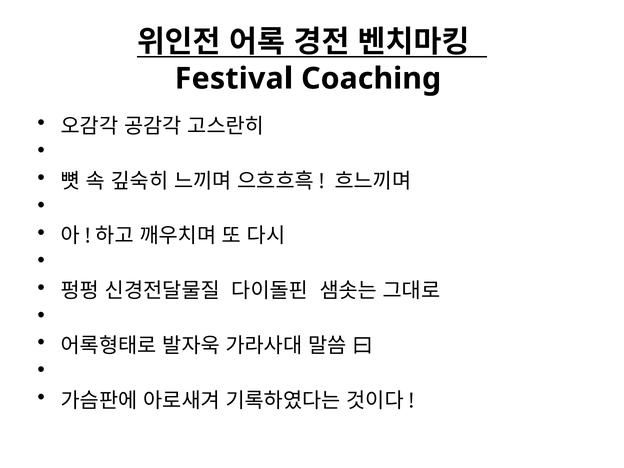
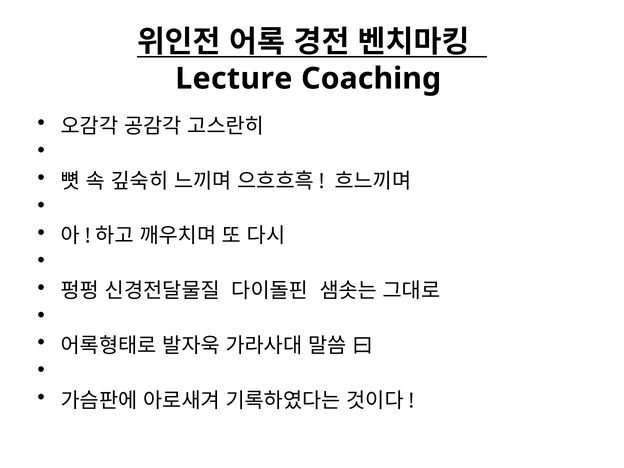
Festival: Festival -> Lecture (234, 79)
